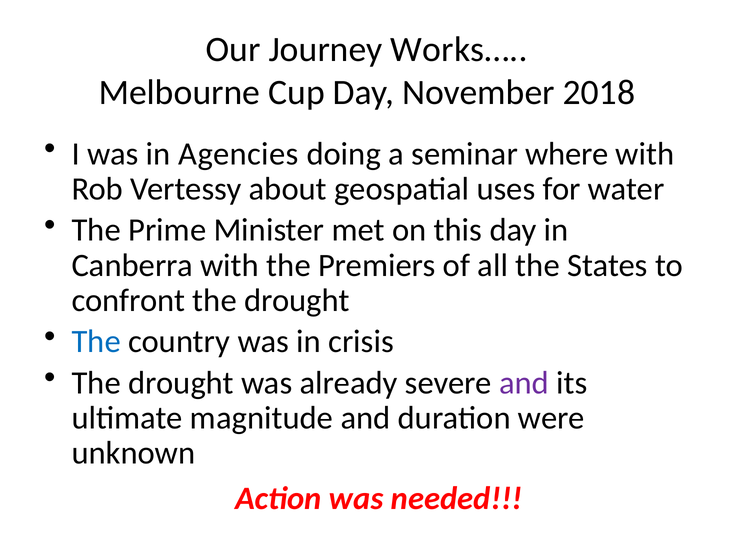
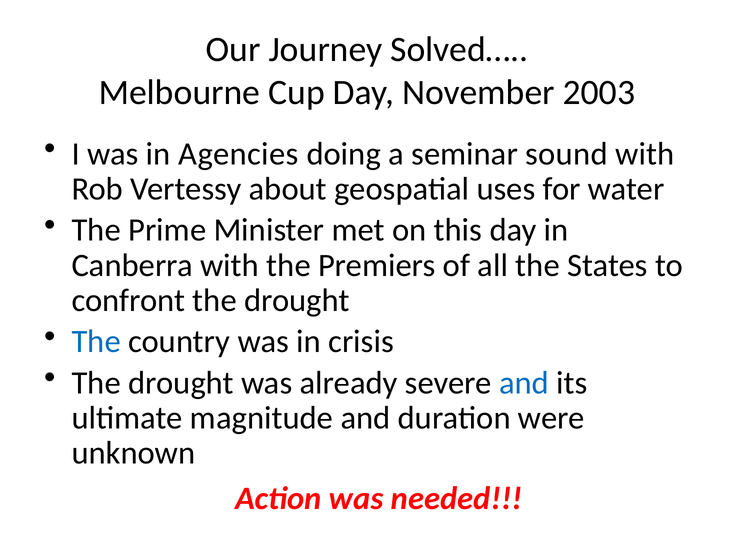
Works…: Works… -> Solved… (459, 50)
2018: 2018 -> 2003 (599, 92)
where: where -> sound (567, 154)
and colour: purple -> blue (524, 383)
